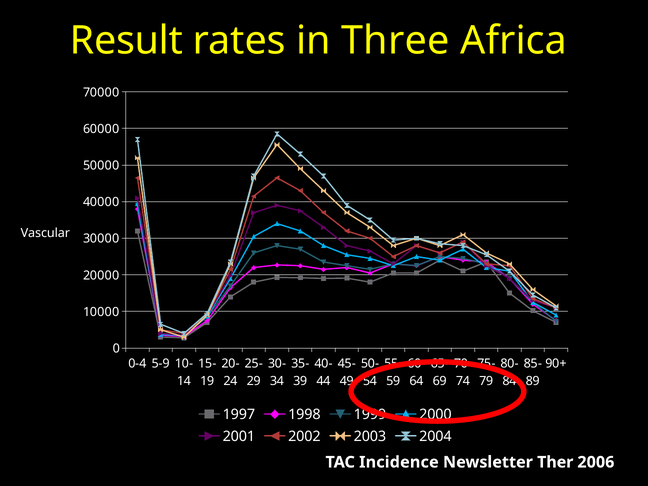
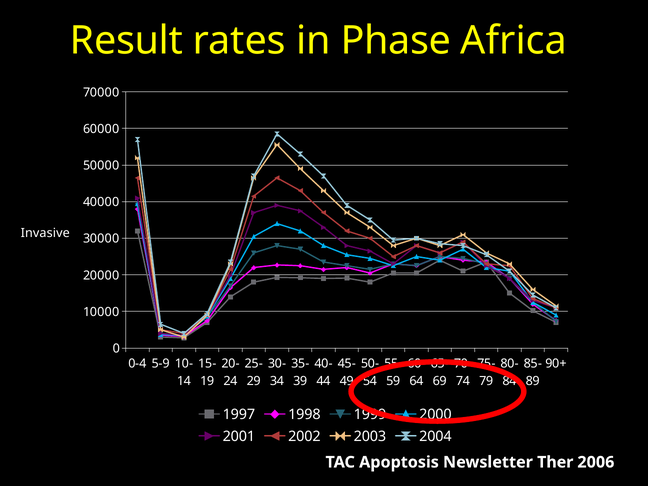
Three: Three -> Phase (396, 40)
Vascular: Vascular -> Invasive (45, 233)
Incidence: Incidence -> Apoptosis (399, 462)
